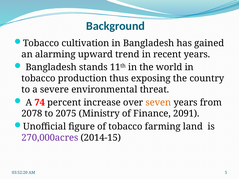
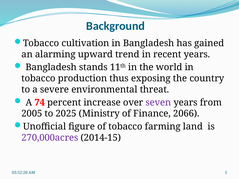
seven colour: orange -> purple (158, 103)
2078: 2078 -> 2005 (32, 114)
2075: 2075 -> 2025 (66, 114)
2091: 2091 -> 2066 (186, 114)
